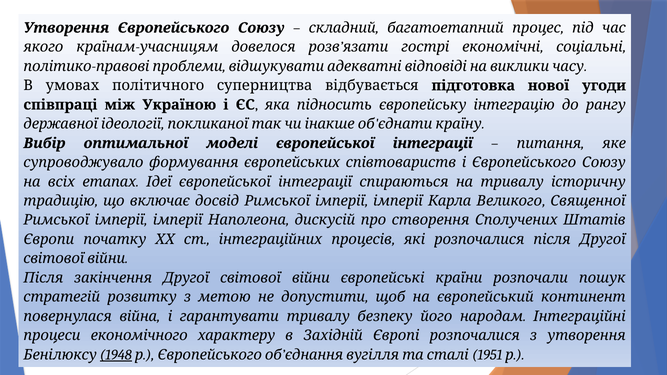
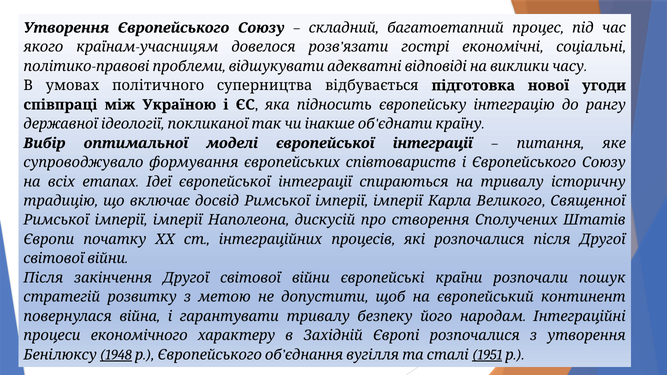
1951 underline: none -> present (487, 355)
